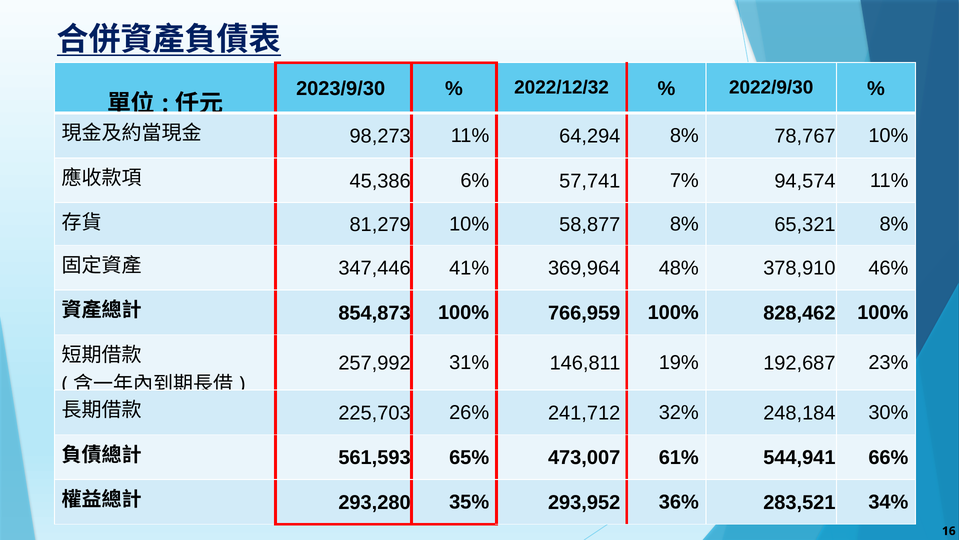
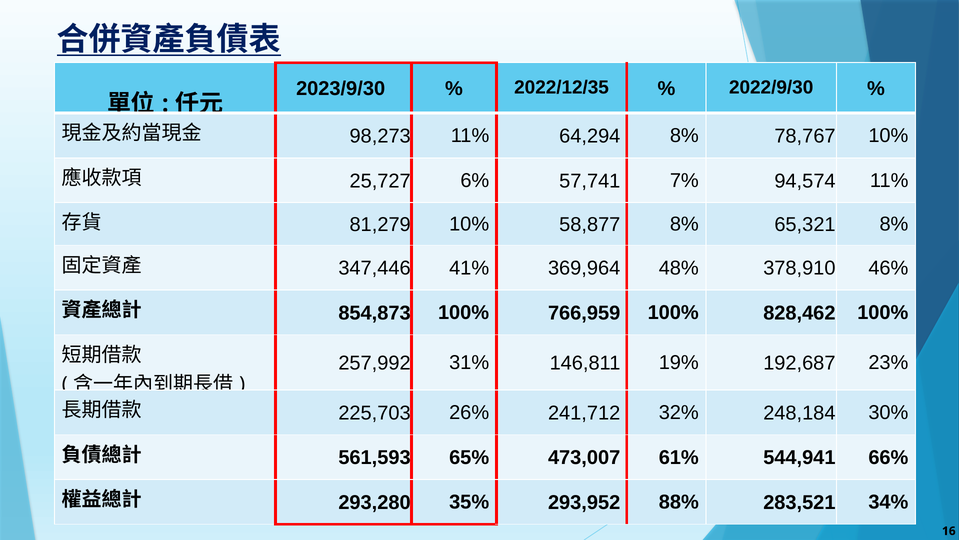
2022/12/32: 2022/12/32 -> 2022/12/35 (562, 88)
45,386: 45,386 -> 25,727 (380, 181)
36%: 36% -> 88% (679, 502)
